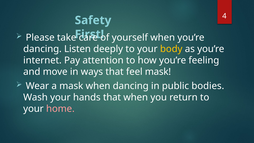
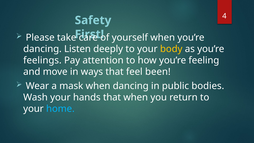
internet: internet -> feelings (42, 60)
feel mask: mask -> been (158, 72)
home colour: pink -> light blue (60, 109)
